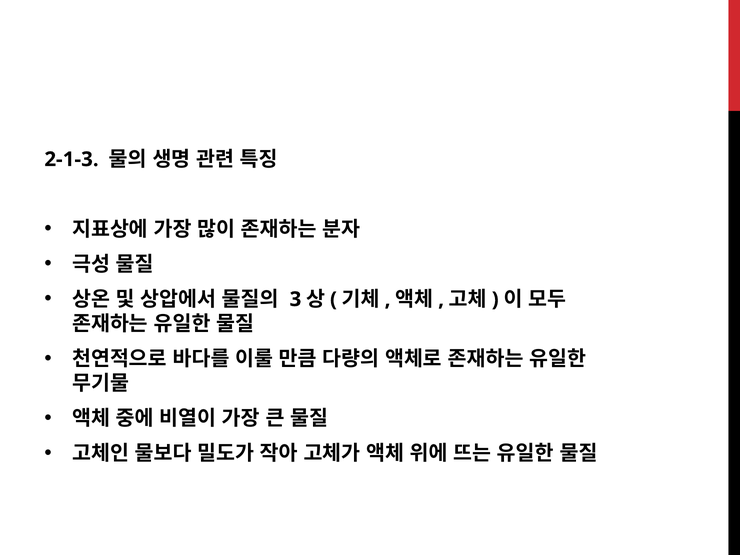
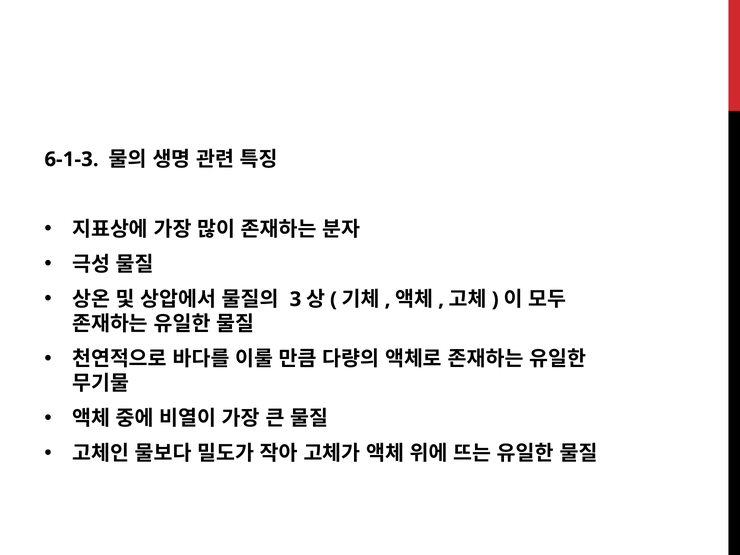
2-1-3: 2-1-3 -> 6-1-3 (72, 159)
